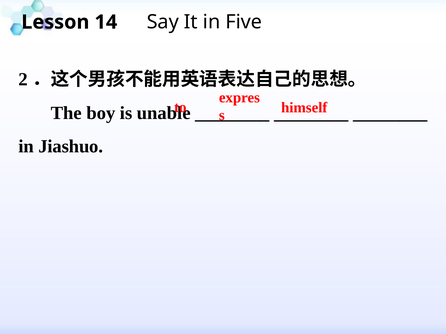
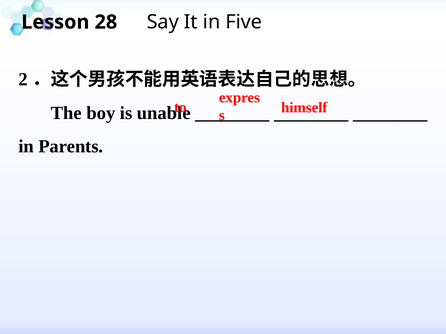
14: 14 -> 28 (106, 22)
Jiashuo: Jiashuo -> Parents (71, 147)
